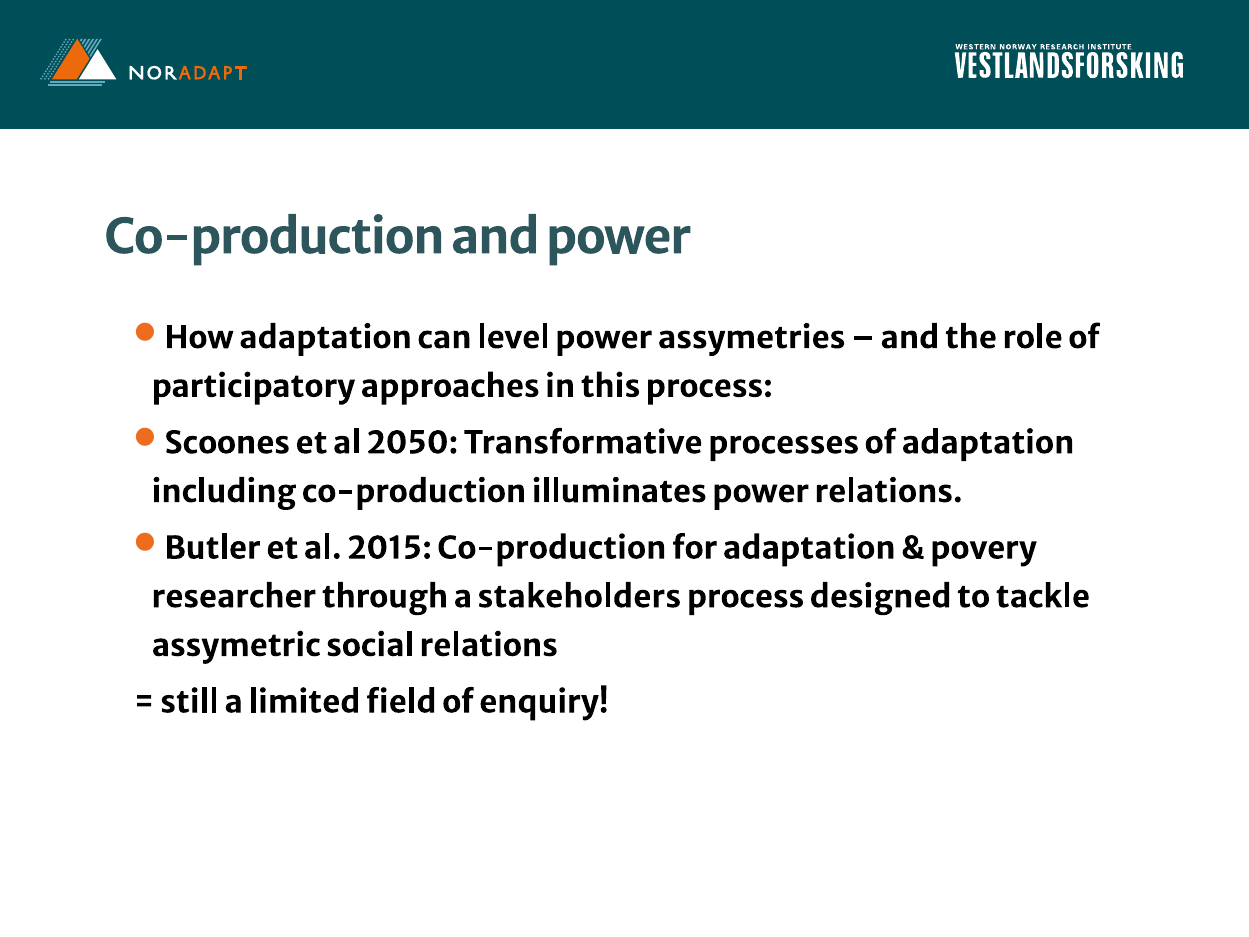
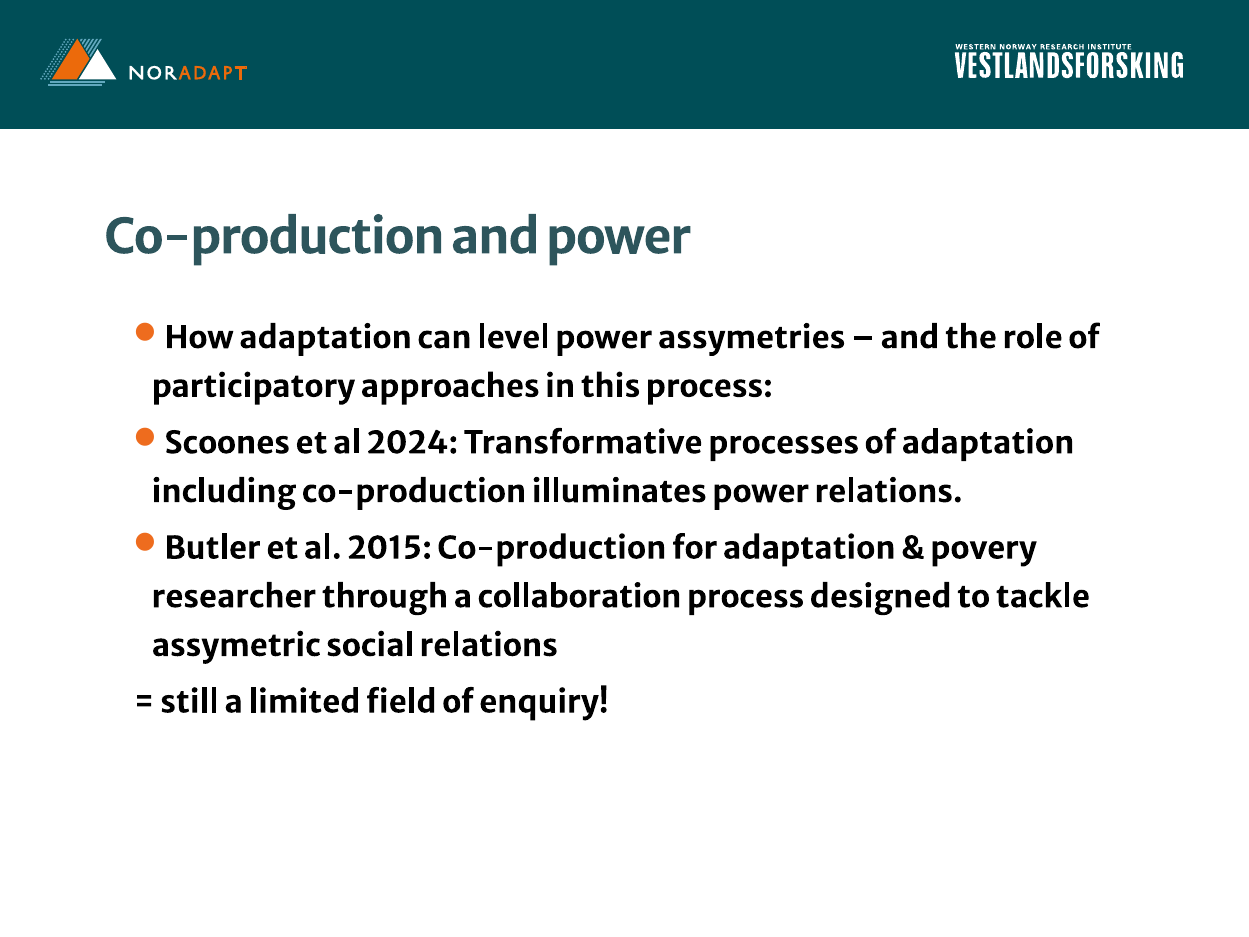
2050: 2050 -> 2024 (412, 443)
stakeholders: stakeholders -> collaboration (580, 597)
